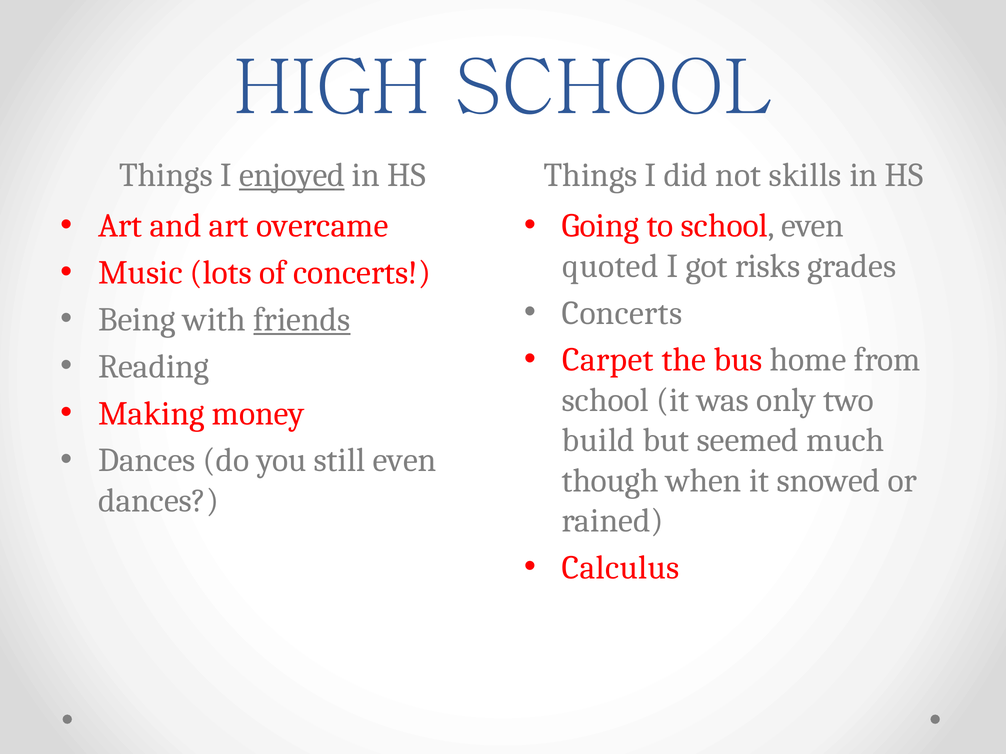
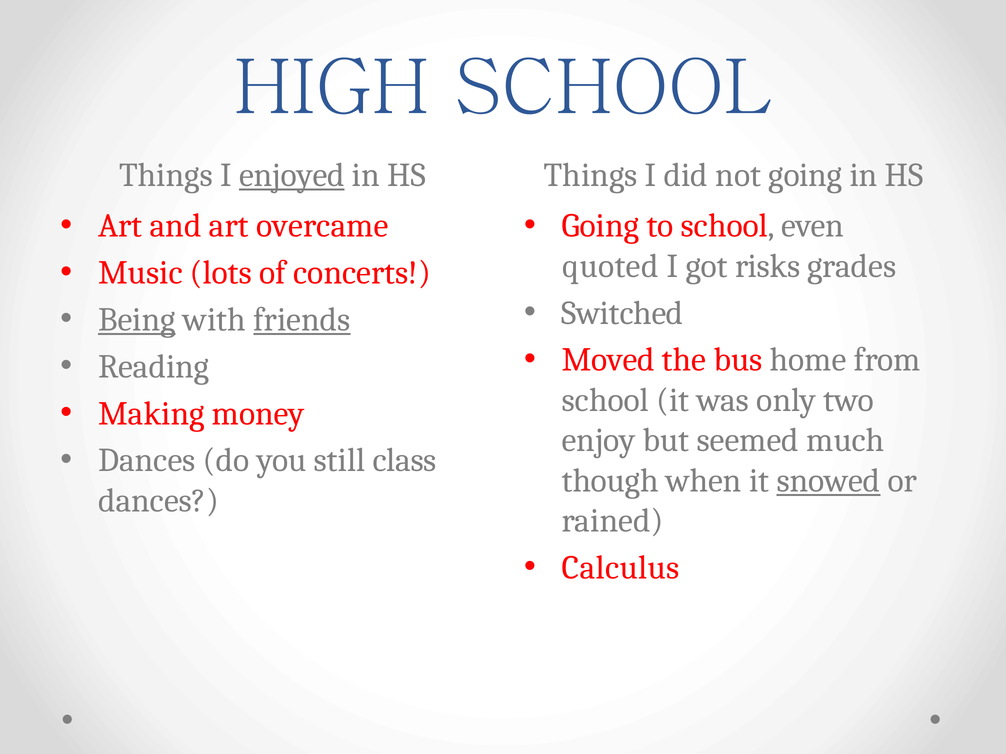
not skills: skills -> going (805, 175)
Concerts: Concerts -> Switched (622, 313)
Being underline: none -> present (137, 320)
Carpet: Carpet -> Moved (608, 360)
build: build -> enjoy (599, 441)
still even: even -> class (405, 461)
snowed underline: none -> present (828, 481)
